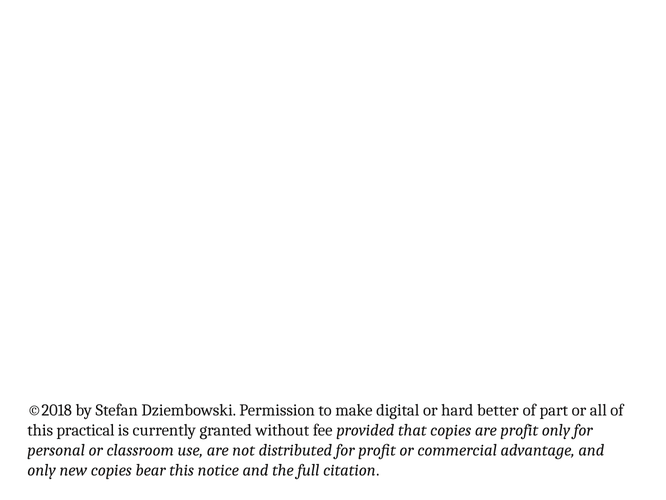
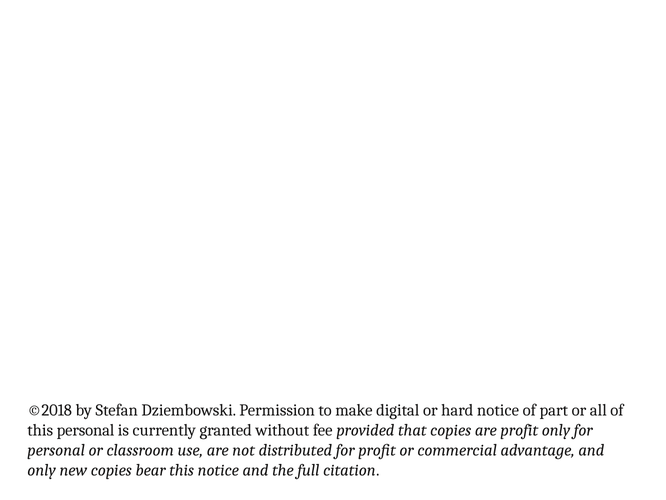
hard better: better -> notice (498, 410)
this practical: practical -> personal (86, 430)
